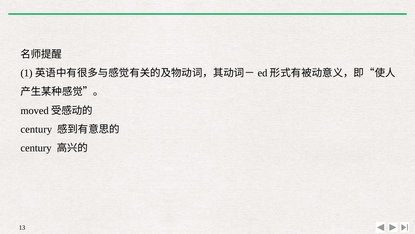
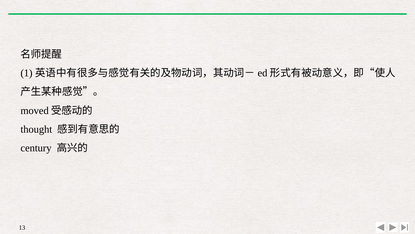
century: century -> thought (36, 129)
